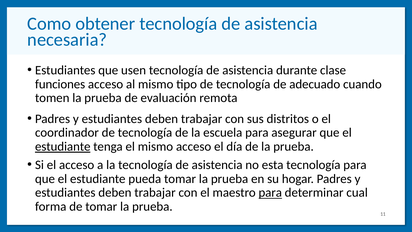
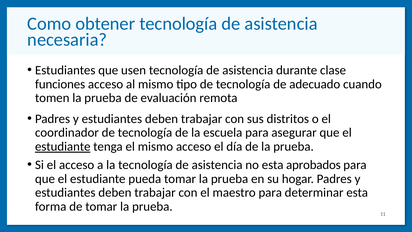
esta tecnología: tecnología -> aprobados (313, 165)
para underline: present -> none (270, 193)
determinar cual: cual -> esta (357, 193)
